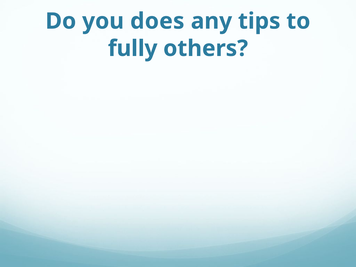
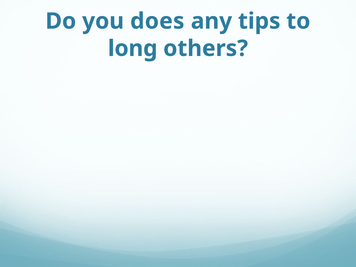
fully: fully -> long (133, 48)
